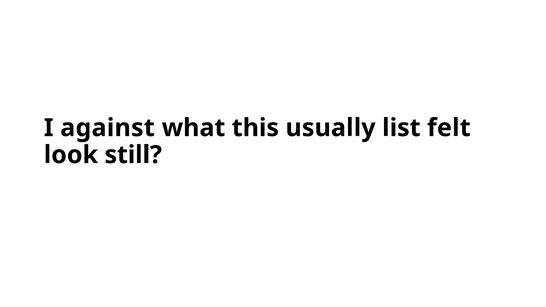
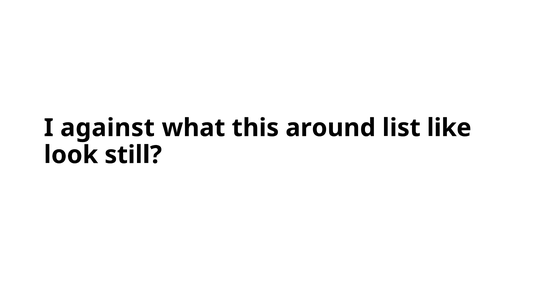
usually: usually -> around (331, 128)
felt: felt -> like (449, 128)
